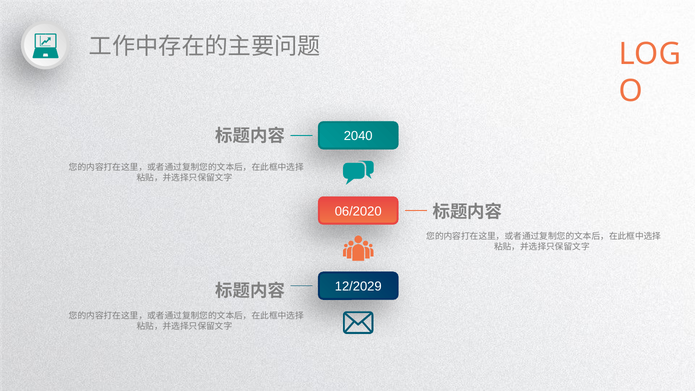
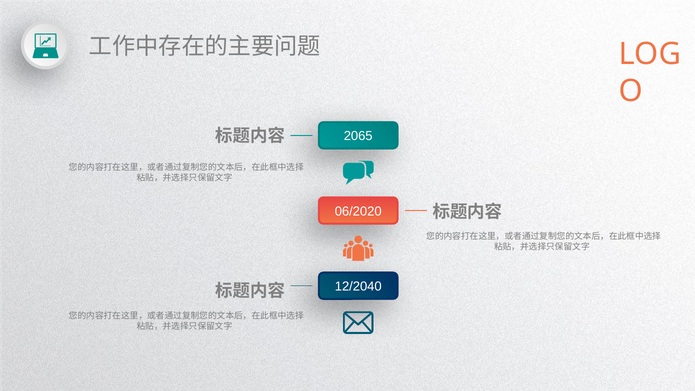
2040: 2040 -> 2065 (358, 136)
12/2029: 12/2029 -> 12/2040 (358, 287)
